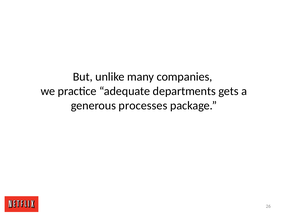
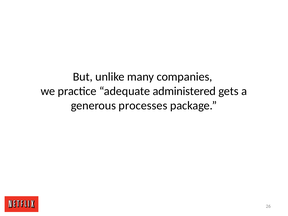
departments: departments -> administered (184, 91)
